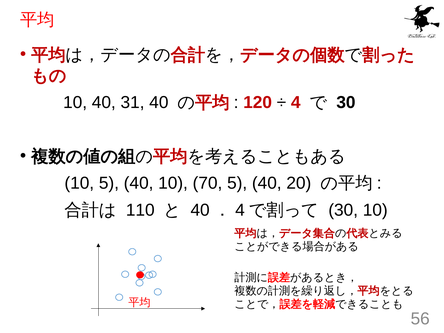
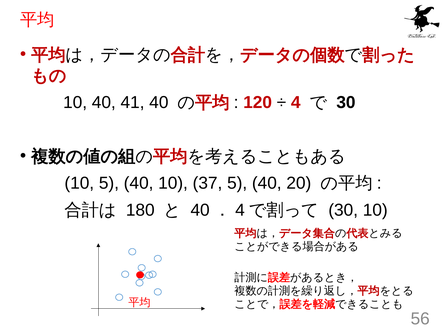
31: 31 -> 41 (133, 103)
70: 70 -> 37 (207, 183)
110: 110 -> 180 (140, 210)
